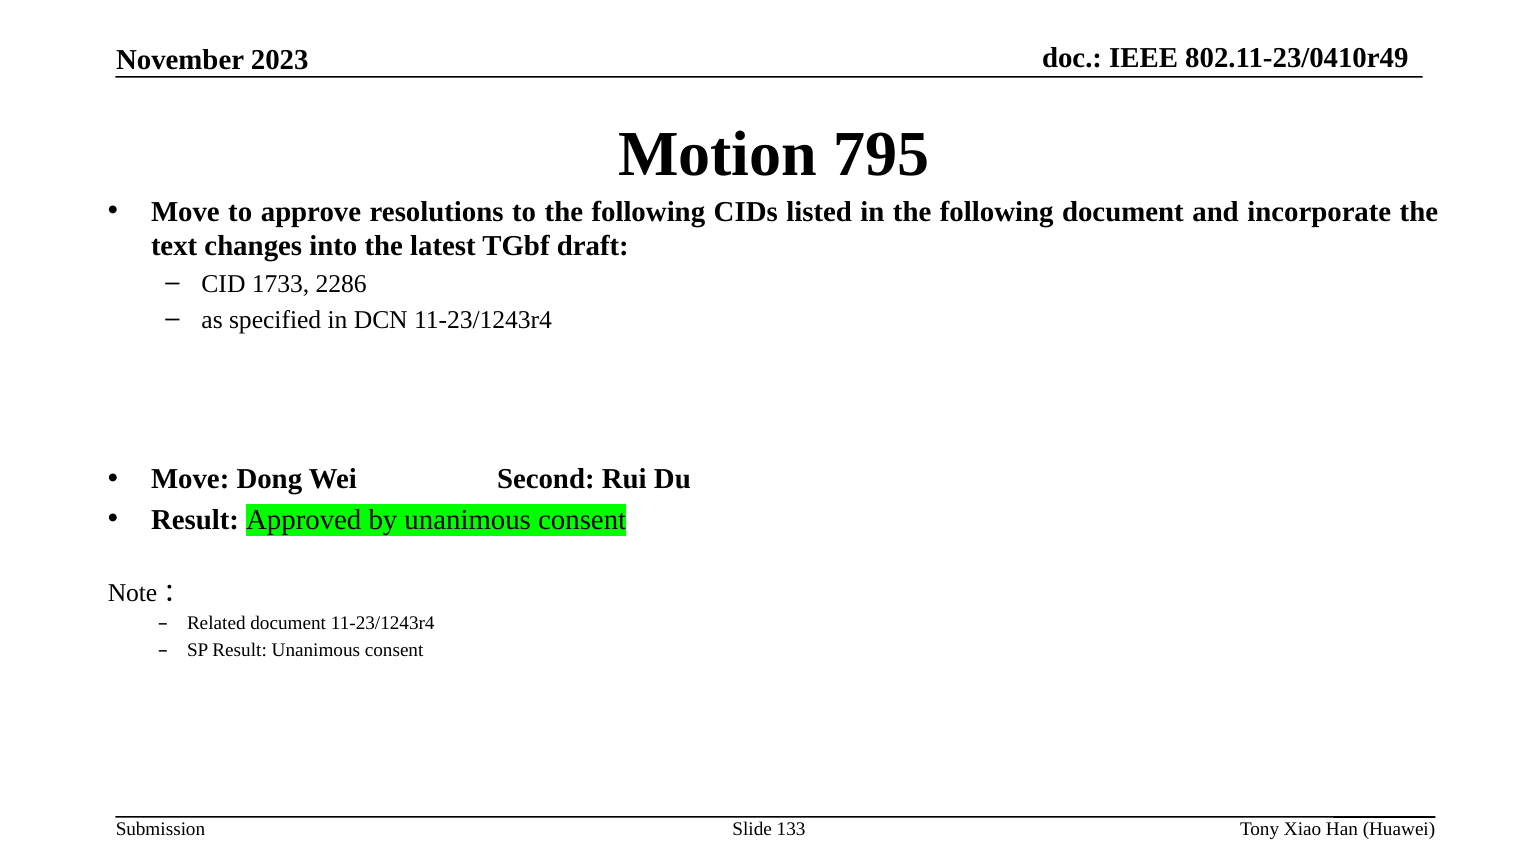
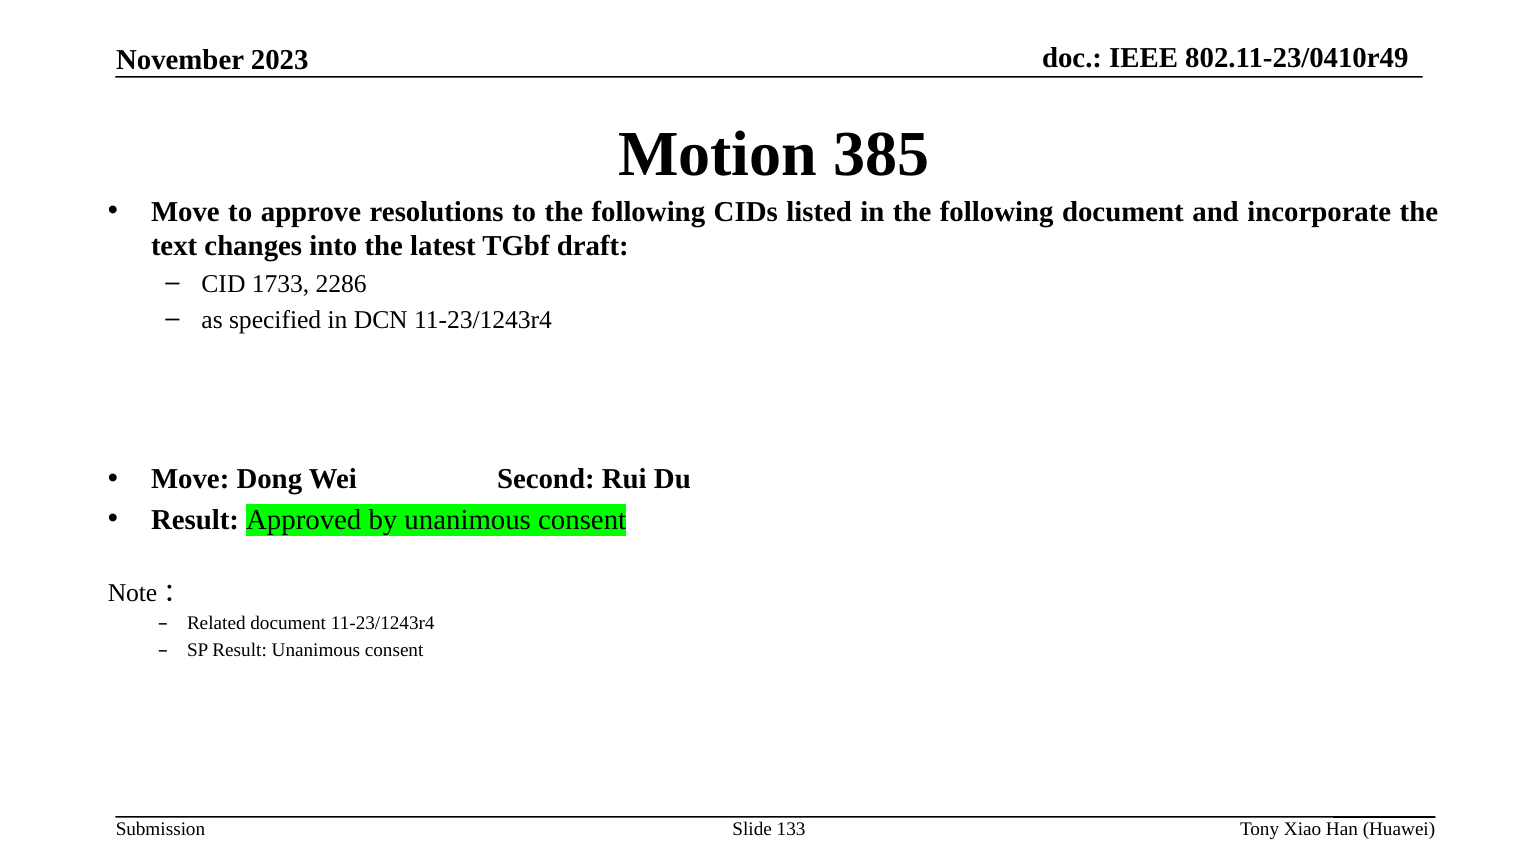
795: 795 -> 385 (881, 154)
